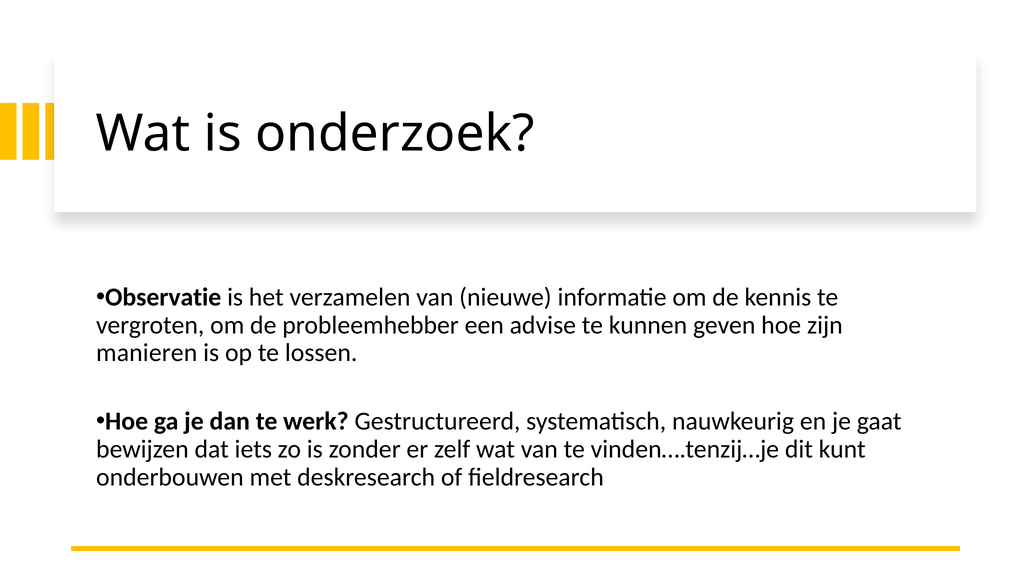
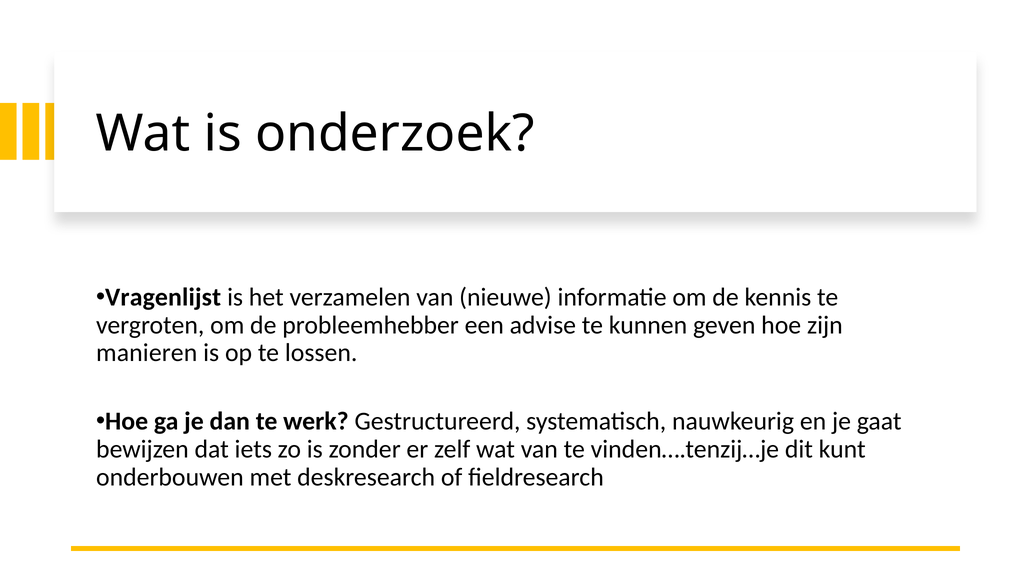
Observatie: Observatie -> Vragenlijst (163, 297)
